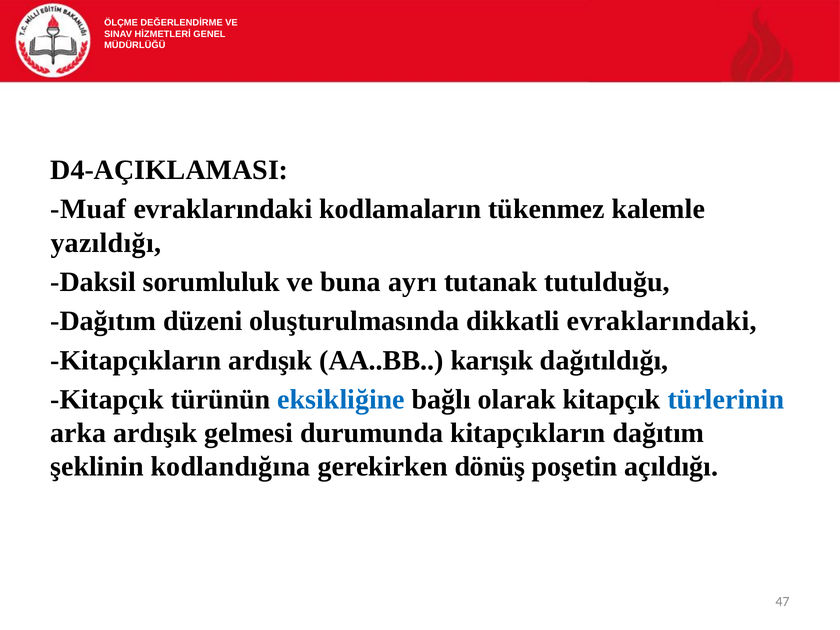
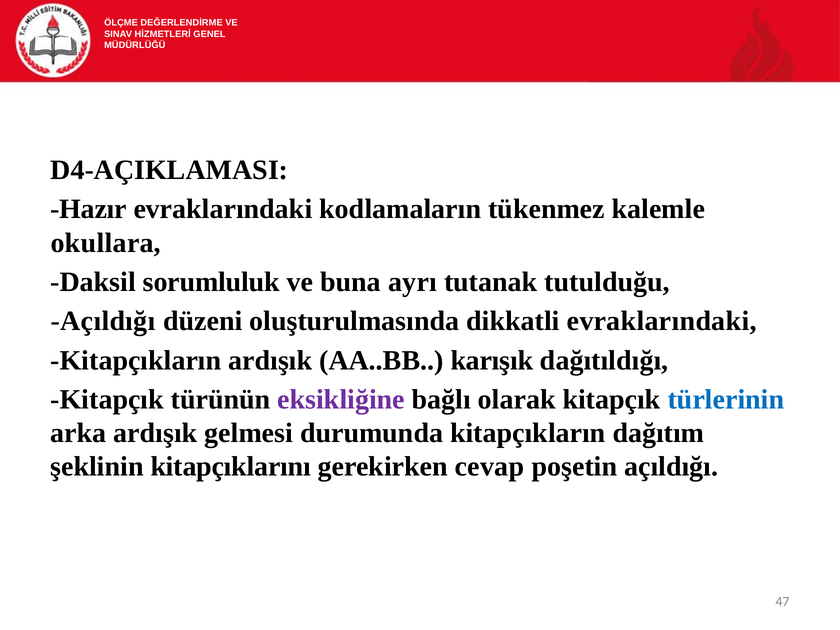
Muaf: Muaf -> Hazır (89, 209)
yazıldığı: yazıldığı -> okullara (106, 243)
Dağıtım: Dağıtım -> Açıldığı (103, 321)
eksikliğine colour: blue -> purple (341, 400)
kodlandığına: kodlandığına -> kitapçıklarını (231, 467)
dönüş: dönüş -> cevap (490, 467)
